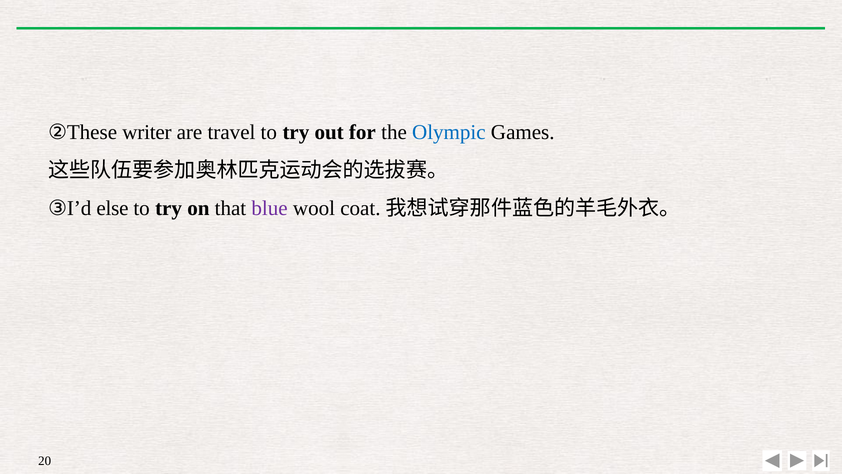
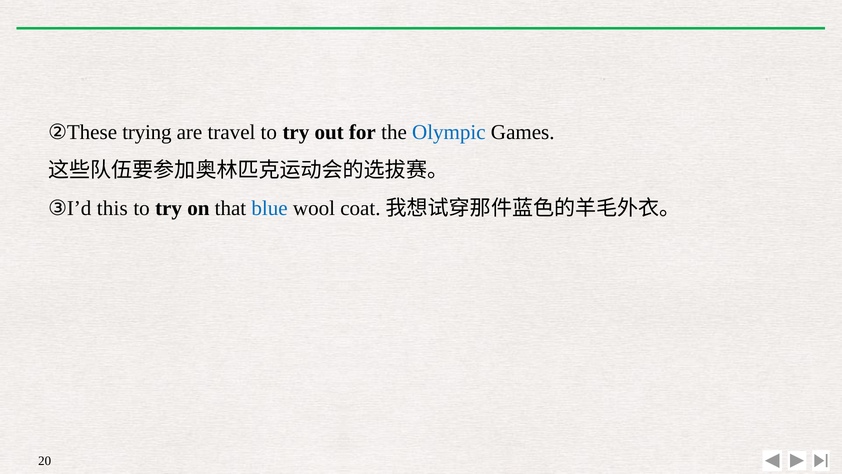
writer: writer -> trying (147, 132)
else: else -> this (112, 208)
blue colour: purple -> blue (270, 208)
